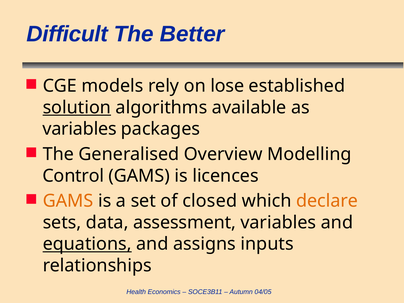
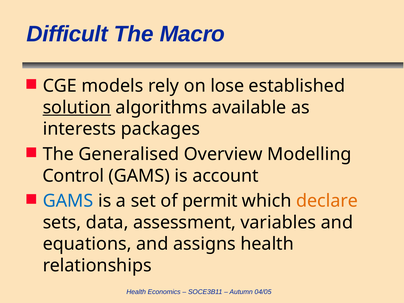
Better: Better -> Macro (192, 34)
variables: variables -> interests (79, 129)
licences: licences -> account (226, 176)
GAMS colour: orange -> blue (68, 201)
closed: closed -> permit (210, 201)
equations underline: present -> none (87, 244)
assigns inputs: inputs -> health (267, 244)
